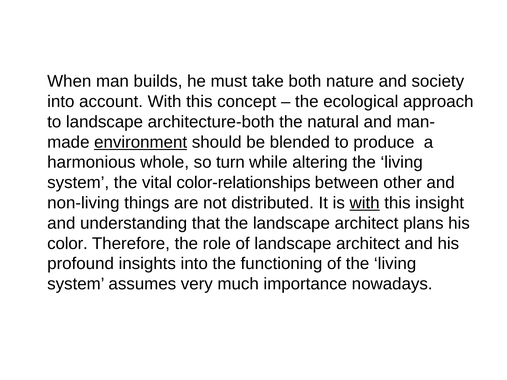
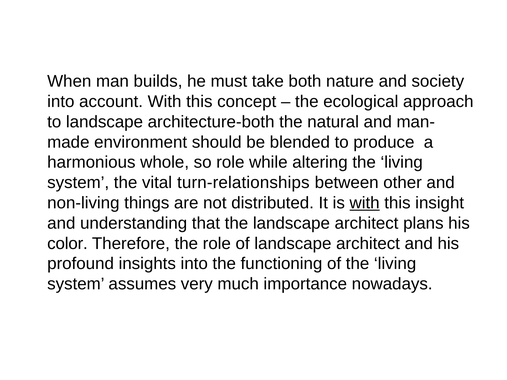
environment underline: present -> none (141, 142)
so turn: turn -> role (230, 163)
color-relationships: color-relationships -> turn-relationships (243, 183)
